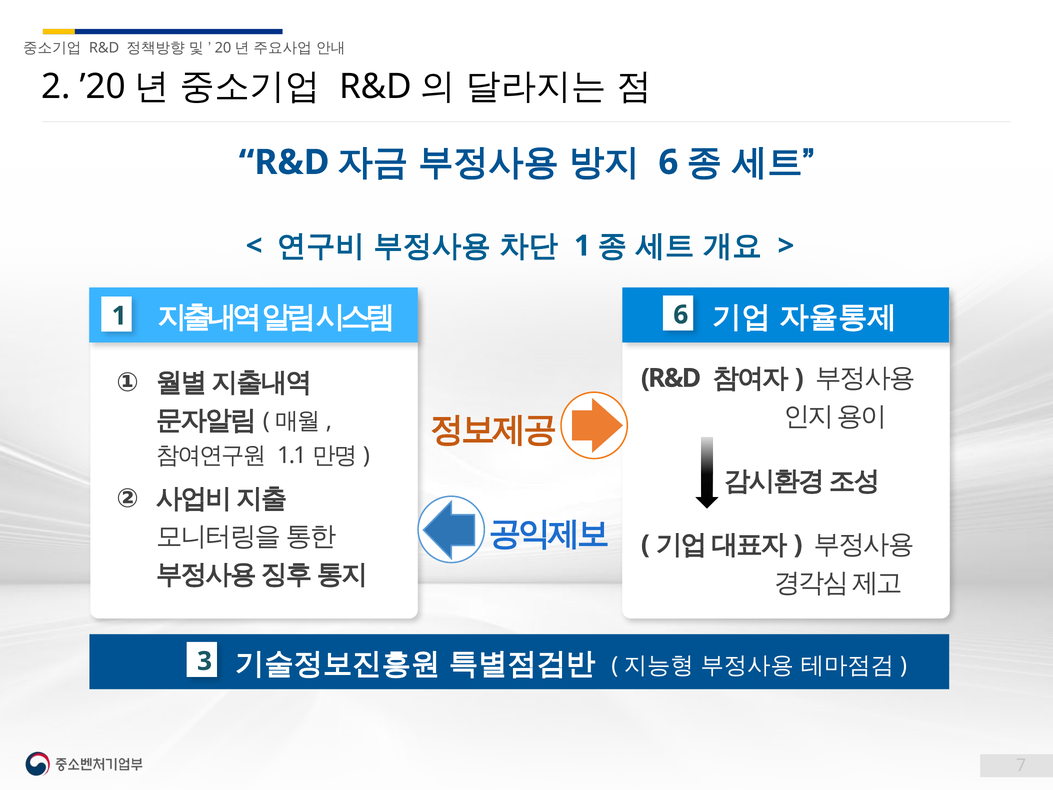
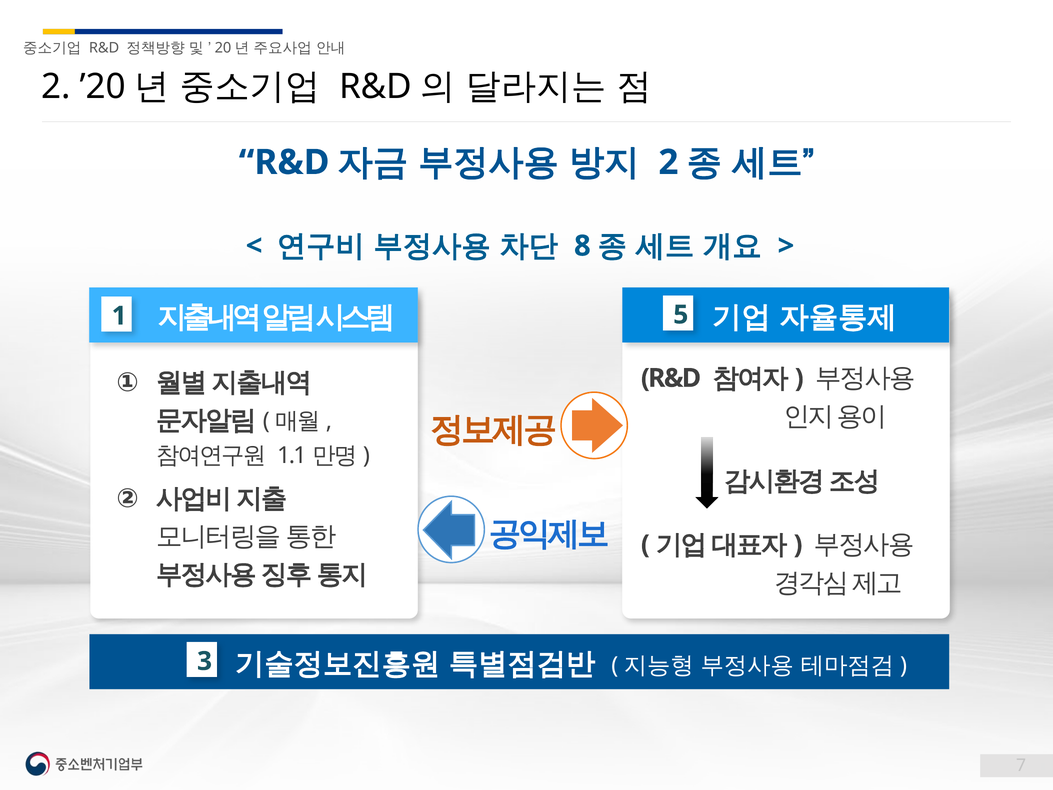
6: 6 -> 2 (668, 162)
1: 1 -> 8 (582, 246)
1 6: 6 -> 5 (681, 315)
